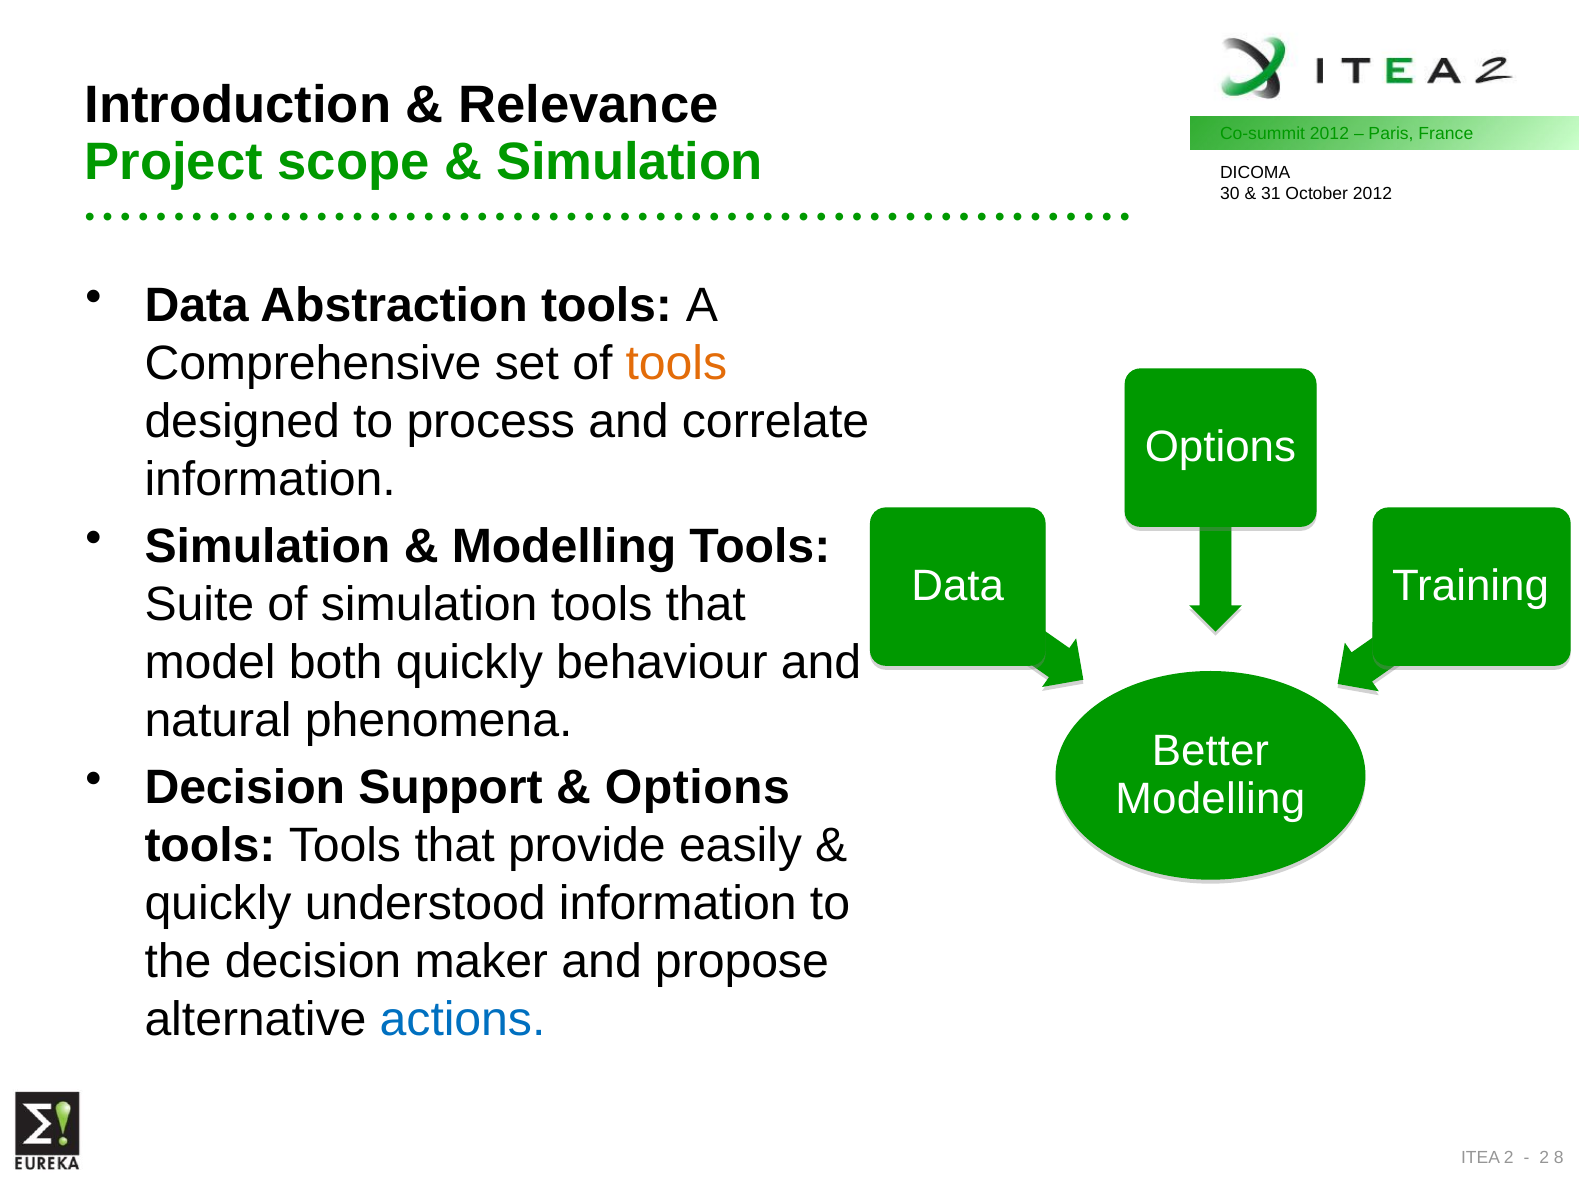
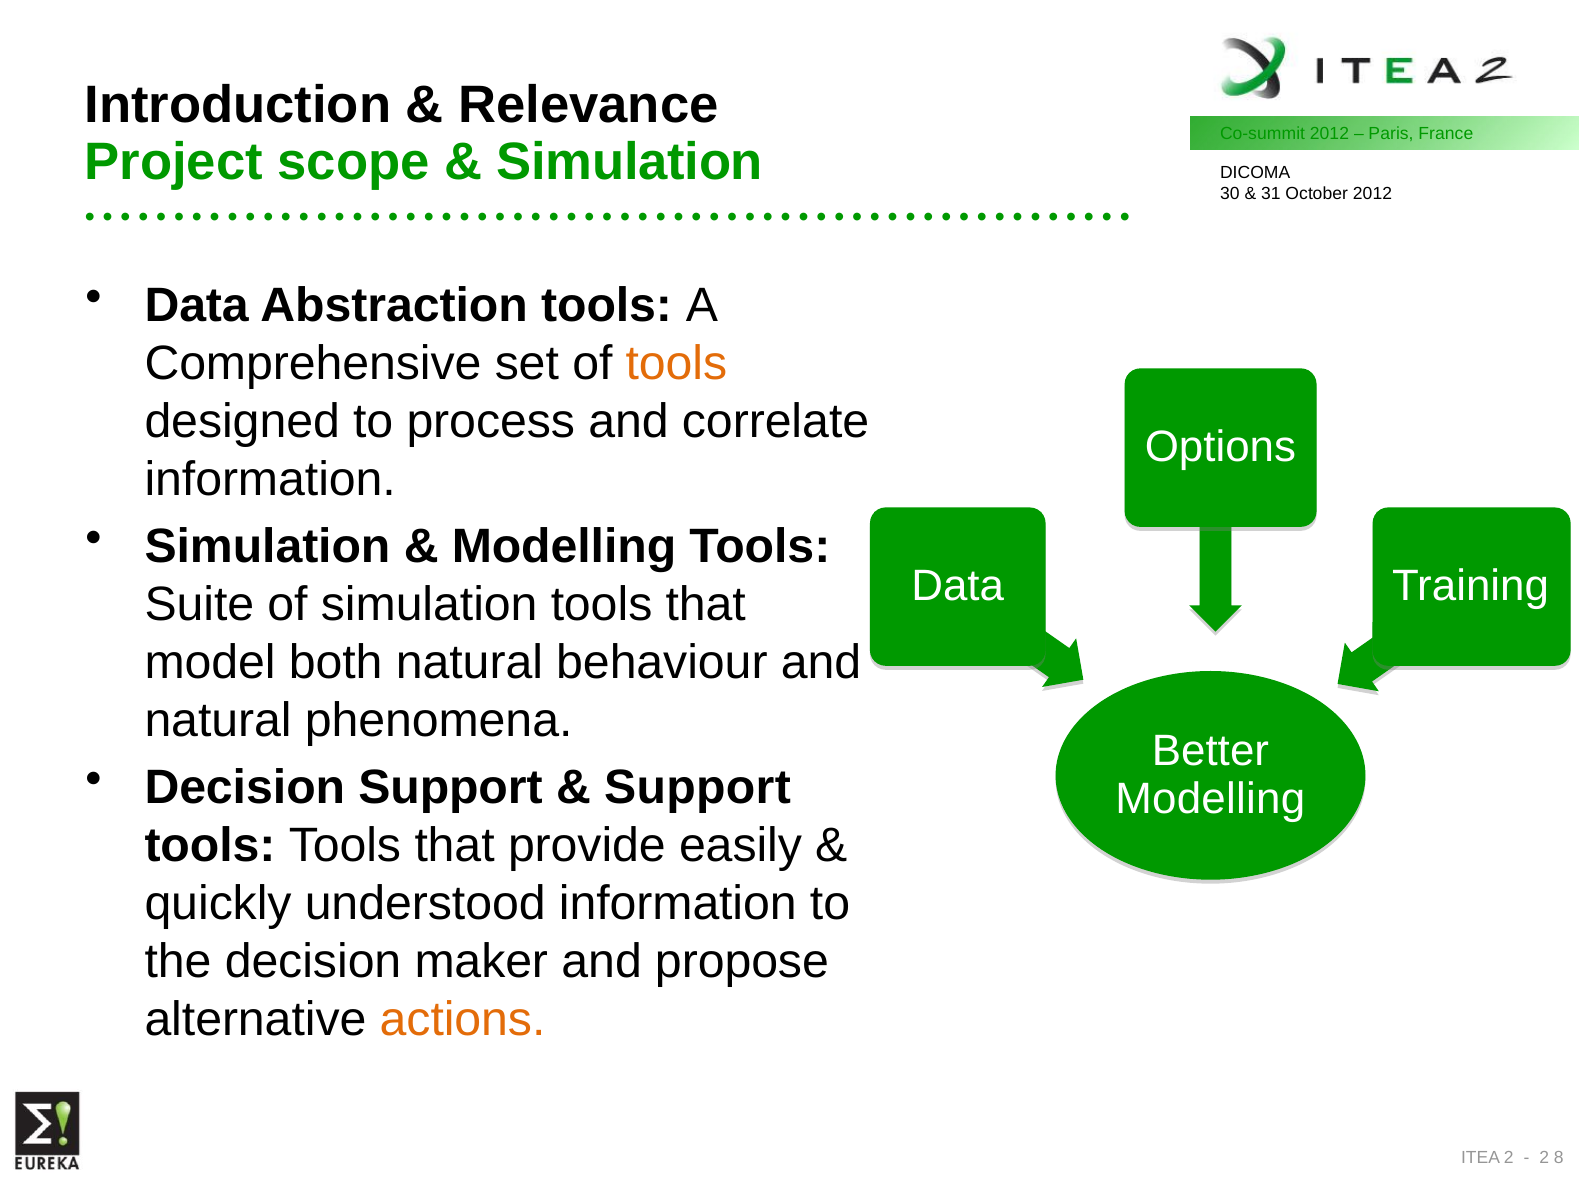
both quickly: quickly -> natural (469, 662)
Options: Options -> Support (698, 788)
actions colour: blue -> orange (463, 1019)
